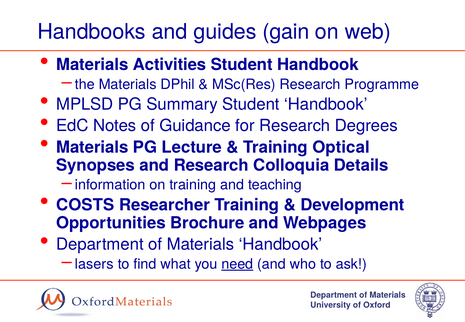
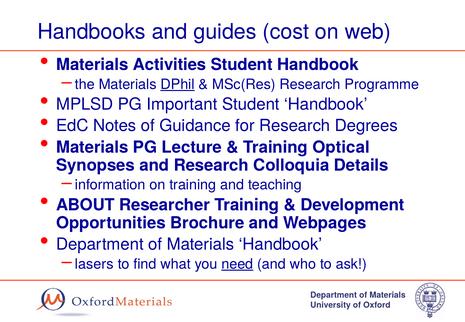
gain: gain -> cost (286, 32)
DPhil underline: none -> present (178, 84)
Summary: Summary -> Important (182, 104)
COSTS: COSTS -> ABOUT (85, 205)
